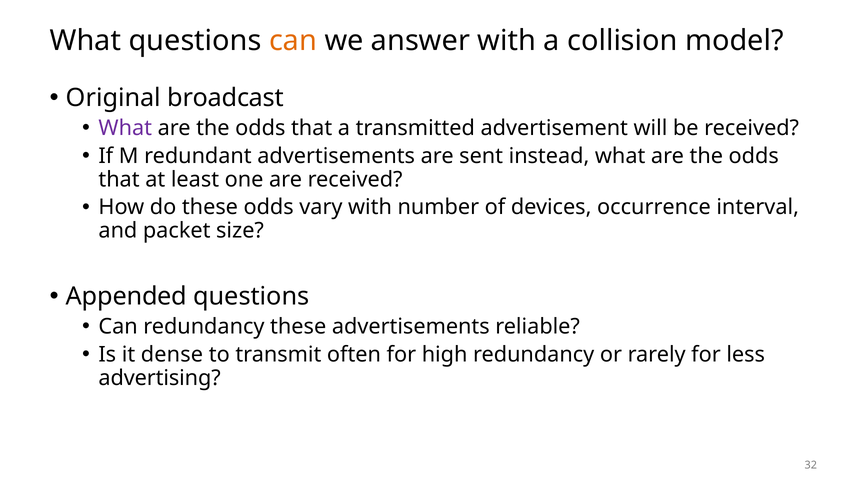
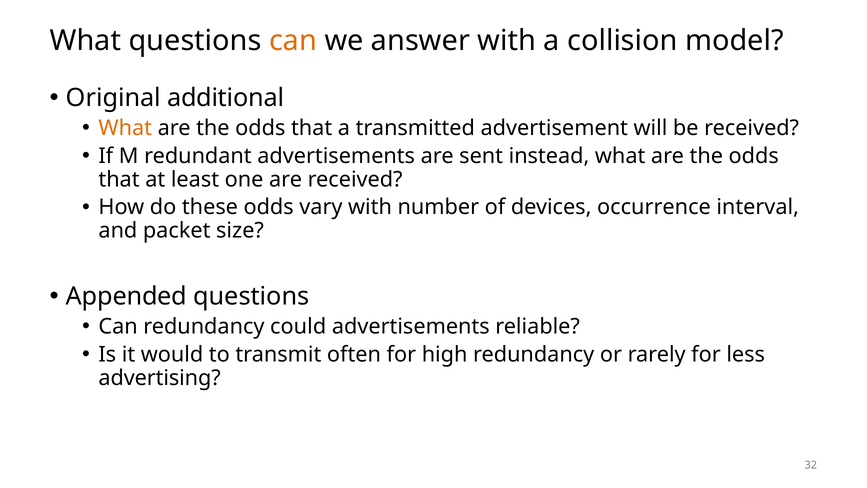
broadcast: broadcast -> additional (226, 98)
What colour: purple -> orange (125, 128)
redundancy these: these -> could (298, 326)
dense: dense -> would (172, 354)
